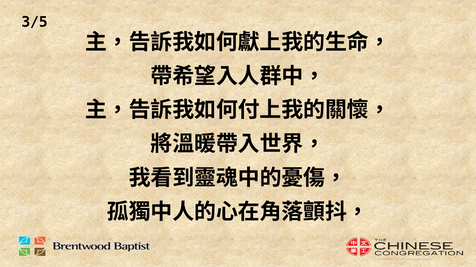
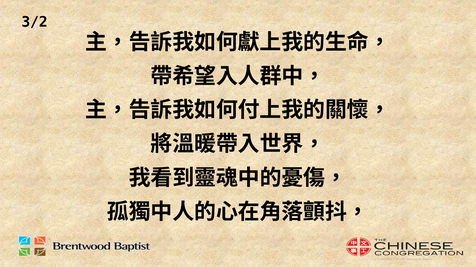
3/5: 3/5 -> 3/2 (35, 22)
